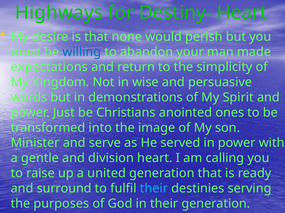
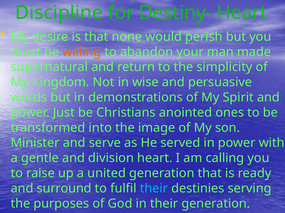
Highways: Highways -> Discipline (59, 13)
willing colour: blue -> orange (82, 52)
expectations: expectations -> supernatural (49, 67)
